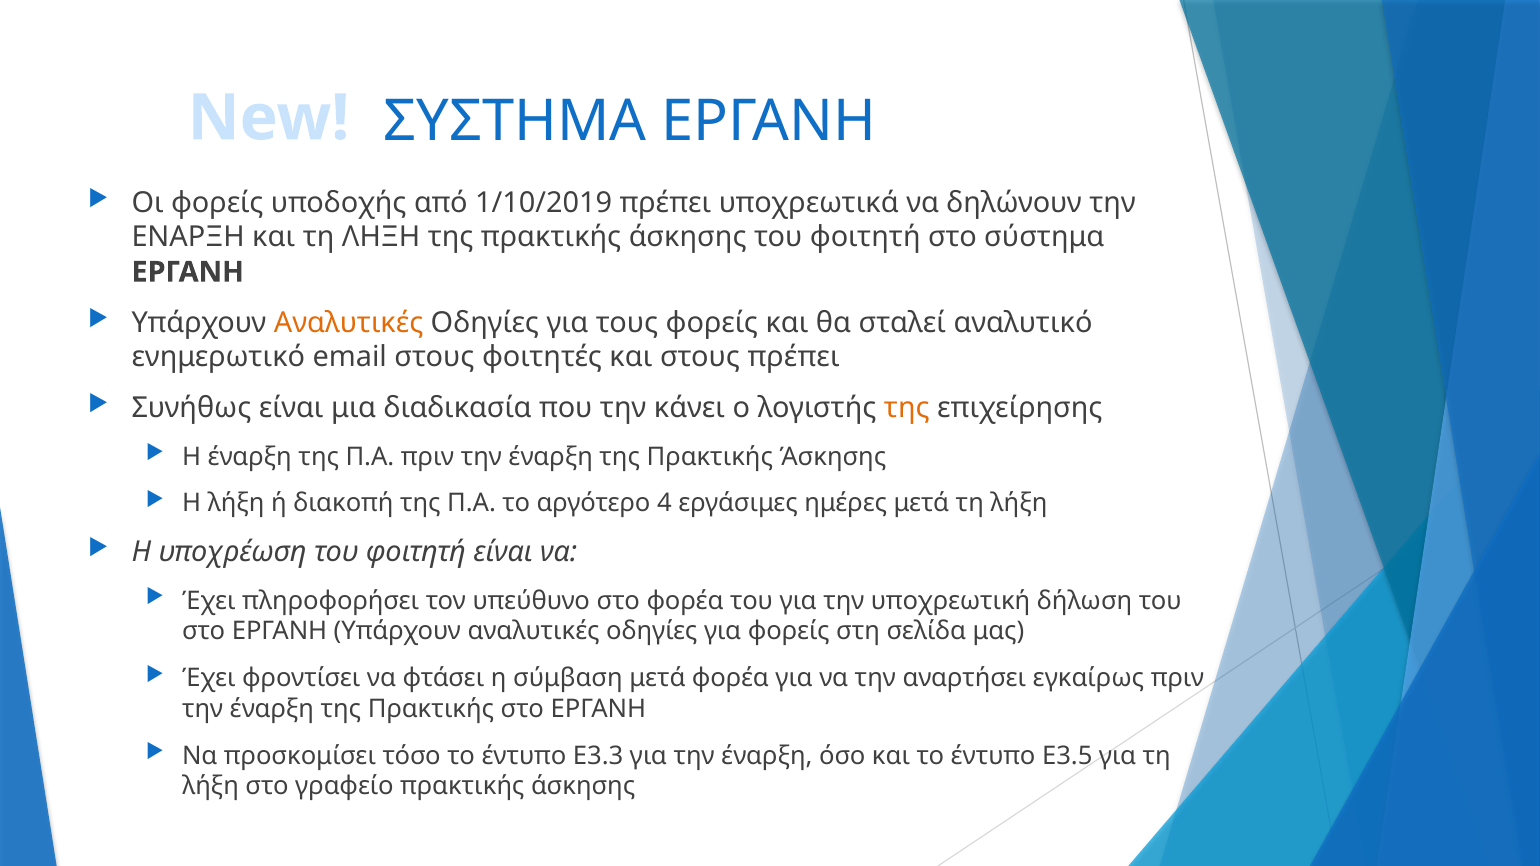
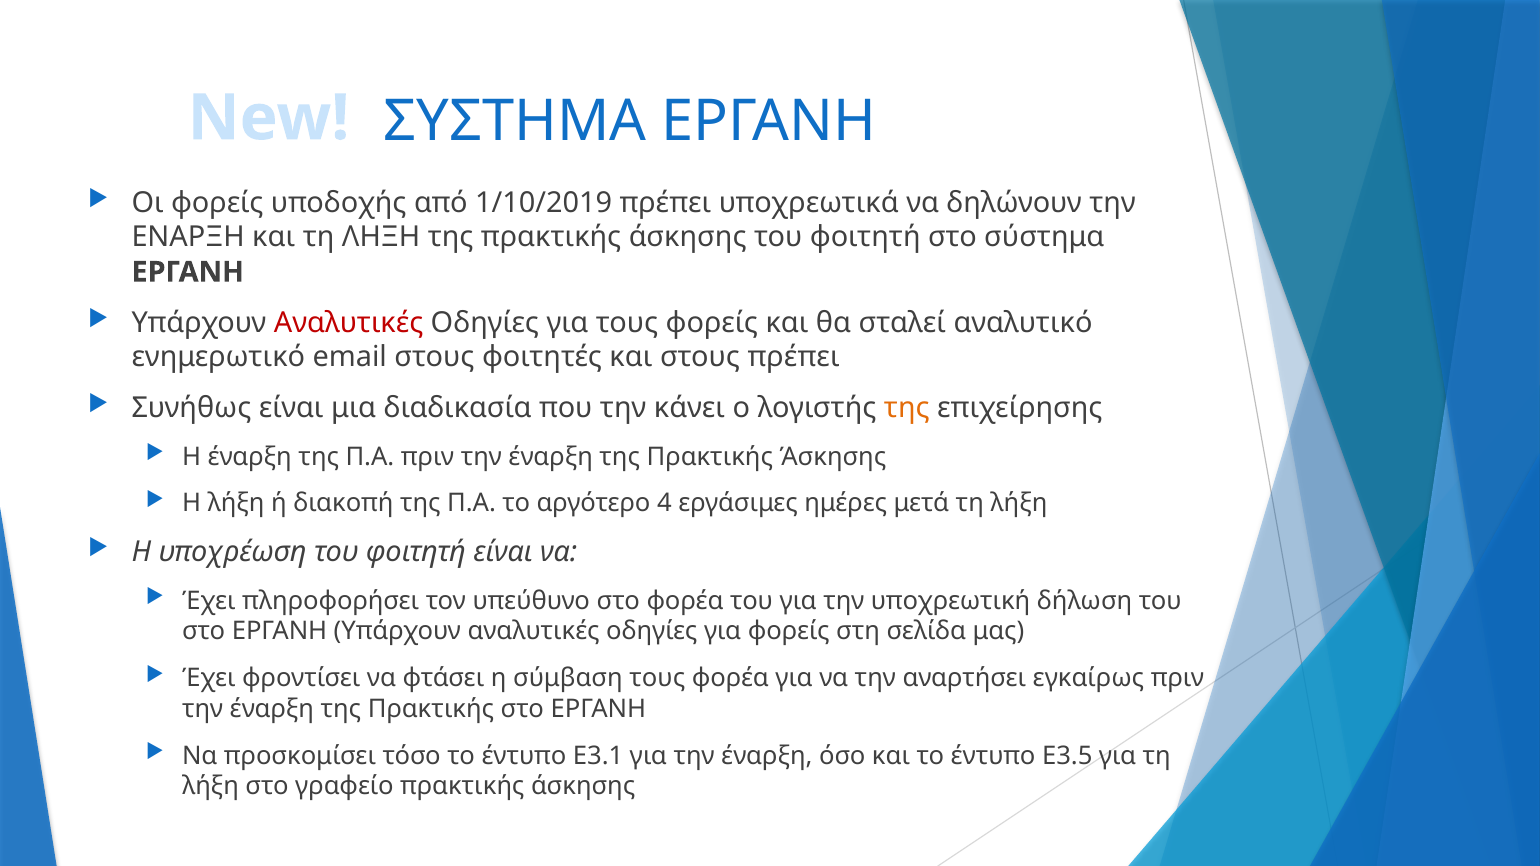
Αναλυτικές colour: orange -> red (349, 323)
σύμβαση μετά: μετά -> τους (657, 678)
Ε3.3: Ε3.3 -> Ε3.1 (598, 756)
